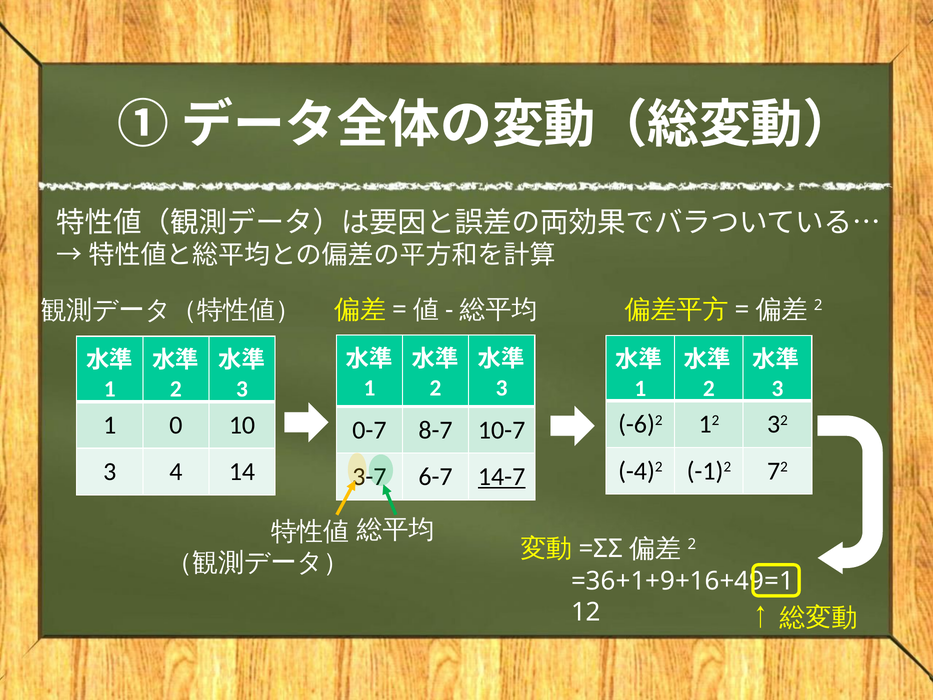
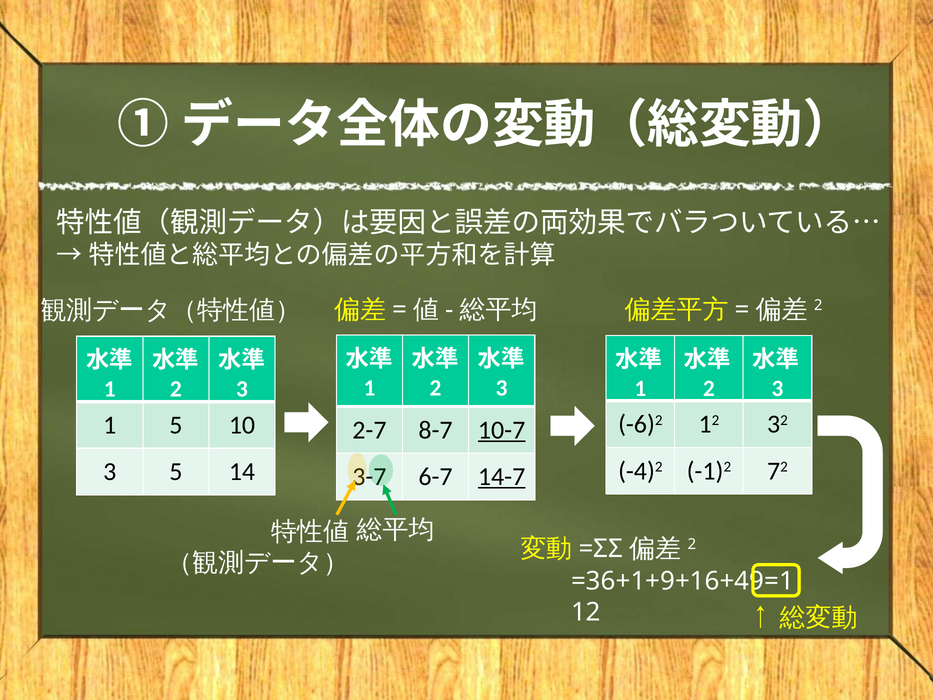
1 0: 0 -> 5 (176, 425)
0-7: 0-7 -> 2-7 (369, 430)
10-7 underline: none -> present (502, 430)
3 4: 4 -> 5 (176, 472)
